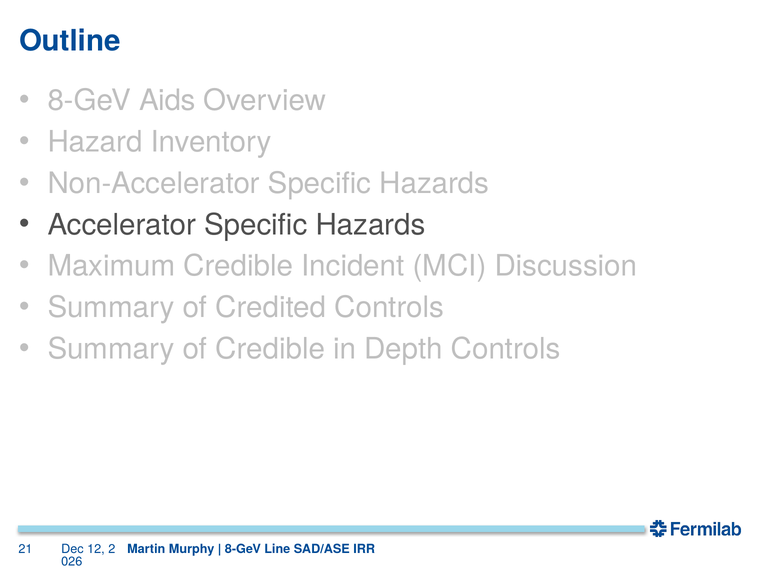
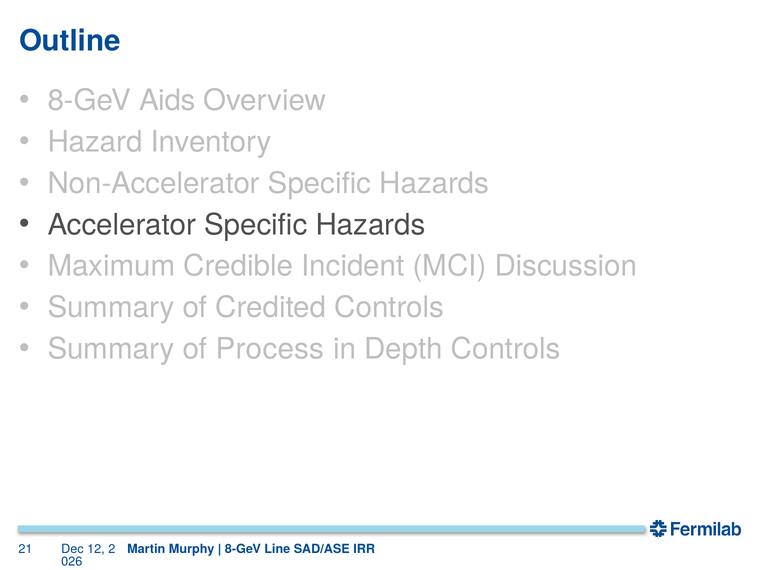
of Credible: Credible -> Process (270, 349)
